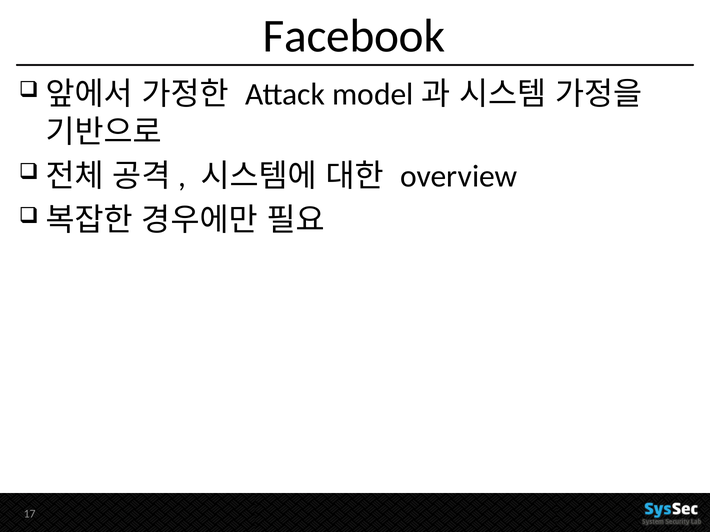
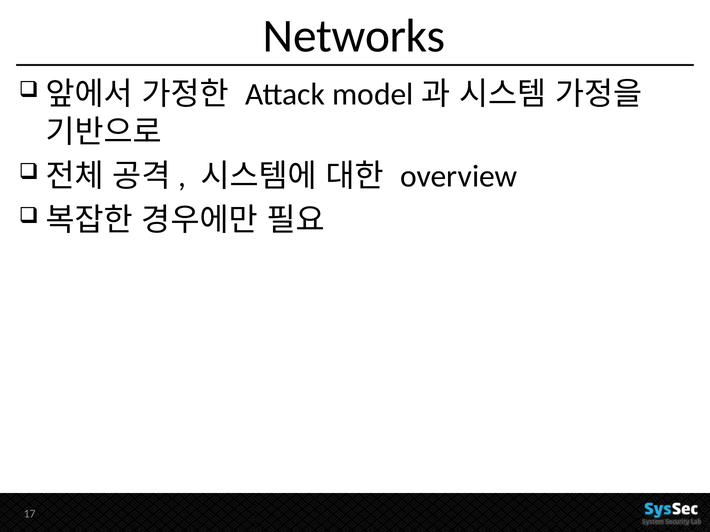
Facebook: Facebook -> Networks (354, 36)
